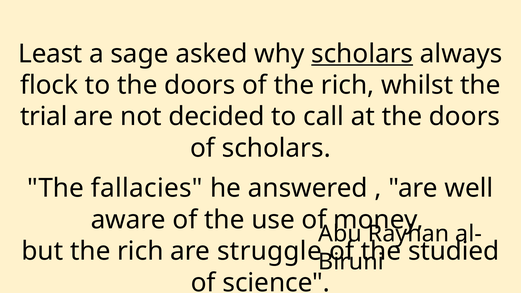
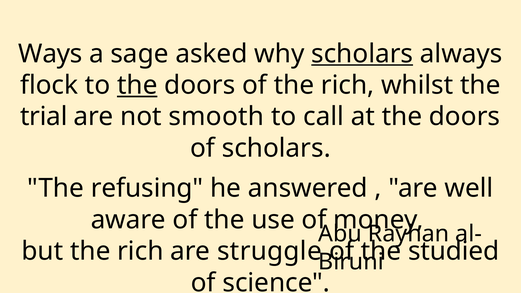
Least: Least -> Ways (50, 54)
the underline: none -> present (137, 85)
decided: decided -> smooth (216, 117)
fallacies: fallacies -> refusing (147, 188)
